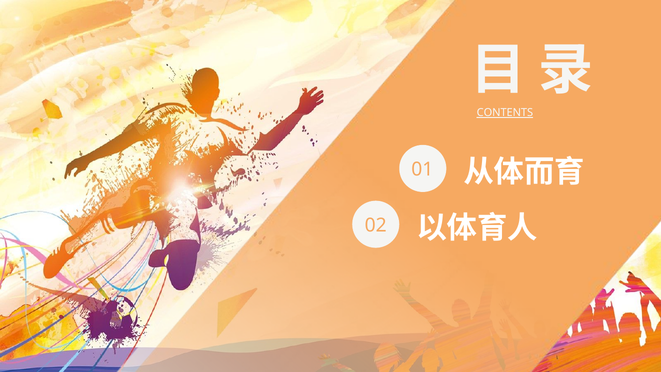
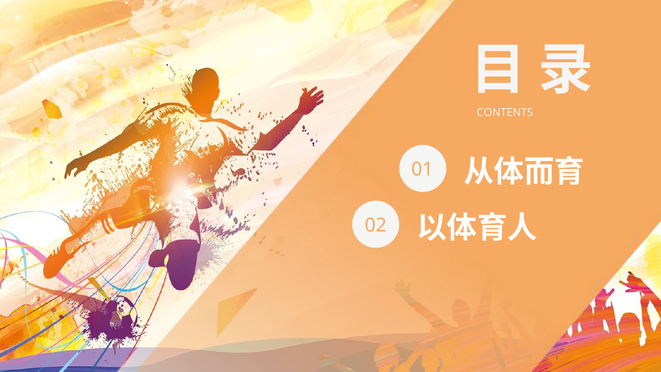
CONTENTS underline: present -> none (505, 113)
